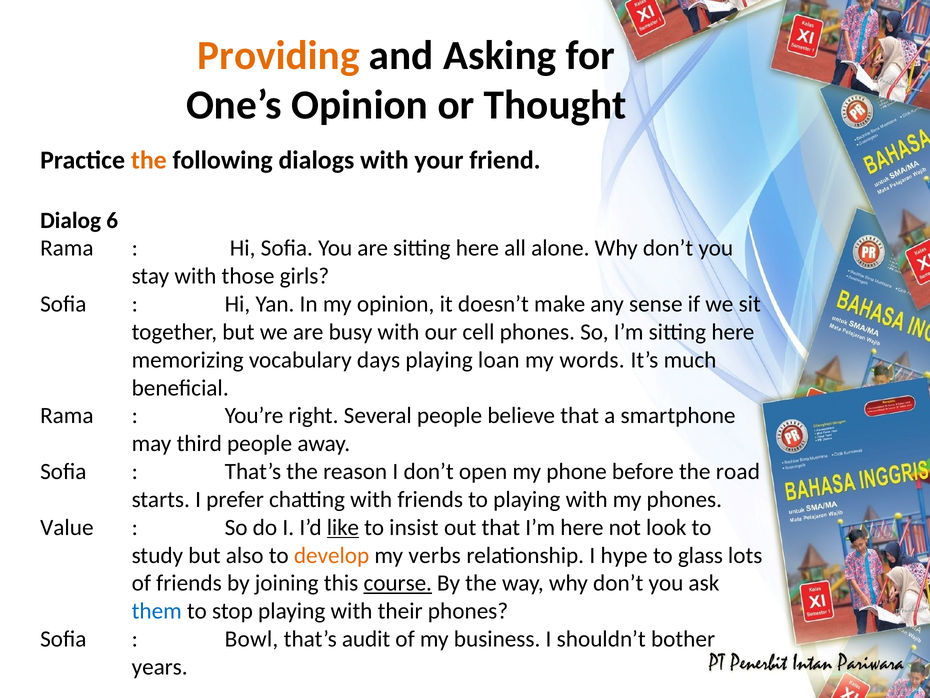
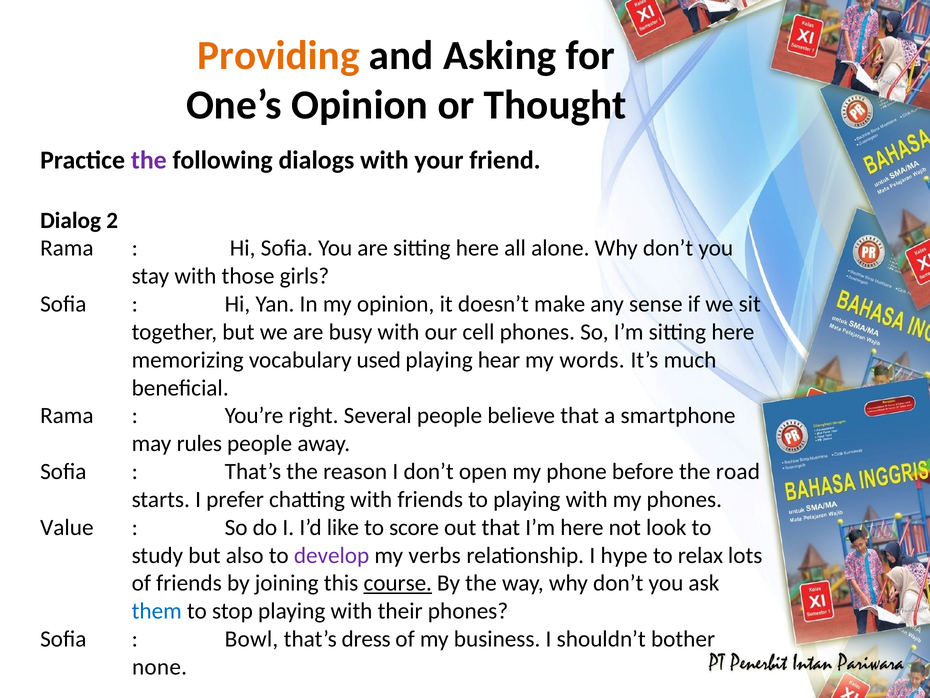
the colour: orange -> purple (149, 160)
6: 6 -> 2 (112, 220)
days: days -> used (379, 360)
loan: loan -> hear (499, 360)
third: third -> rules (199, 443)
like underline: present -> none (343, 527)
insist: insist -> score (414, 527)
develop colour: orange -> purple (332, 555)
glass: glass -> relax (700, 555)
audit: audit -> dress (366, 639)
years: years -> none (160, 667)
